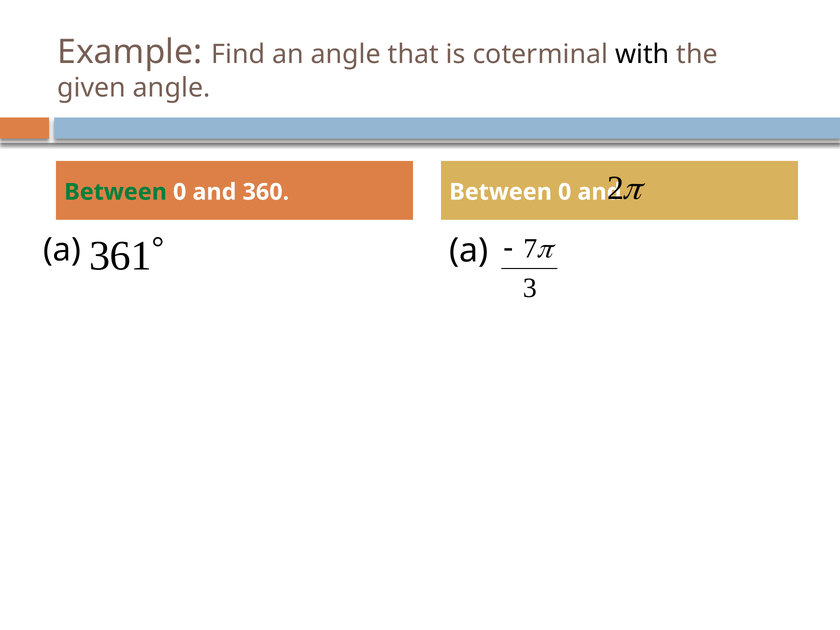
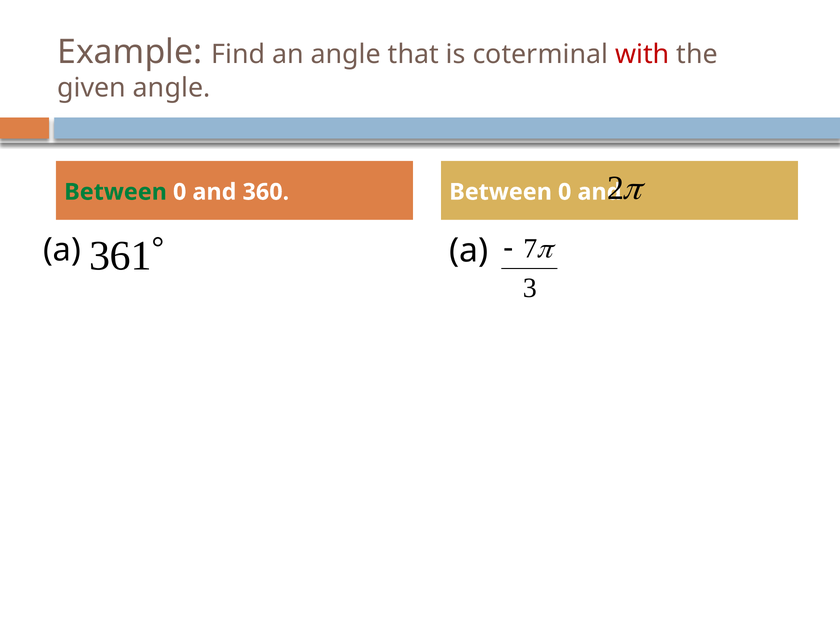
with colour: black -> red (642, 54)
